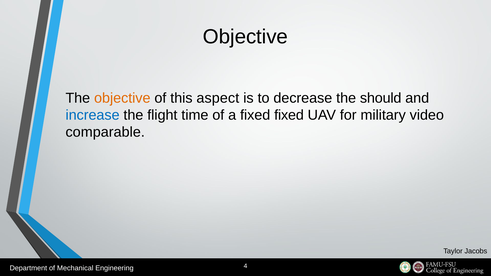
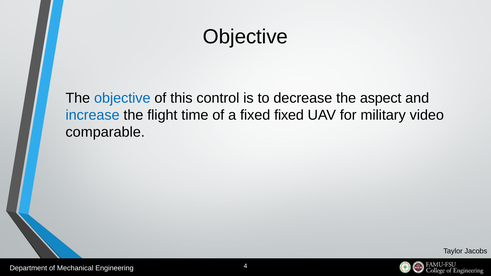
objective colour: orange -> blue (122, 98)
aspect: aspect -> control (218, 98)
should: should -> aspect (381, 98)
